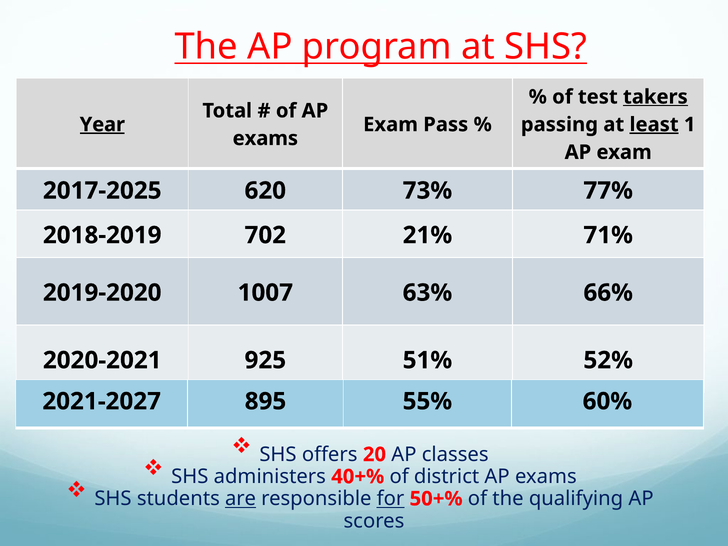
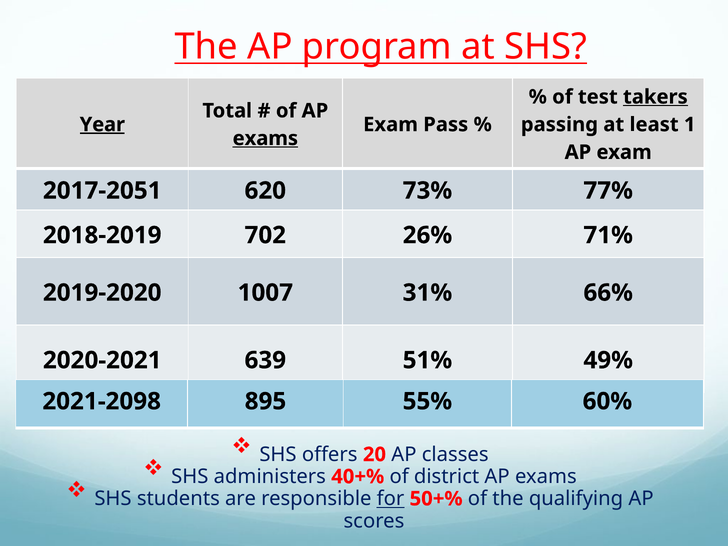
least underline: present -> none (654, 125)
exams underline: none -> present (265, 138)
2017-2025: 2017-2025 -> 2017-2051 (102, 191)
21%: 21% -> 26% (427, 235)
63%: 63% -> 31% (427, 293)
925: 925 -> 639 (265, 360)
52%: 52% -> 49% (608, 360)
2021-2027: 2021-2027 -> 2021-2098 (102, 401)
are underline: present -> none (241, 499)
